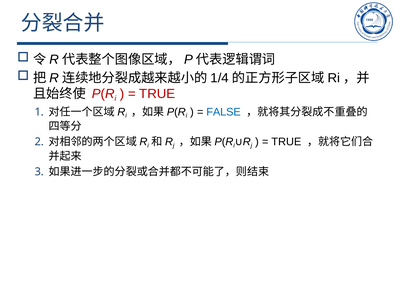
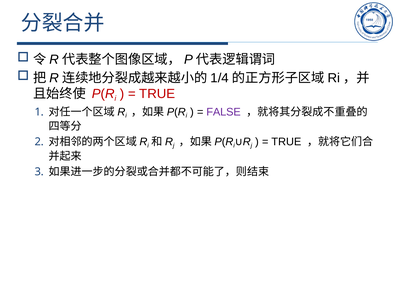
FALSE colour: blue -> purple (224, 112)
